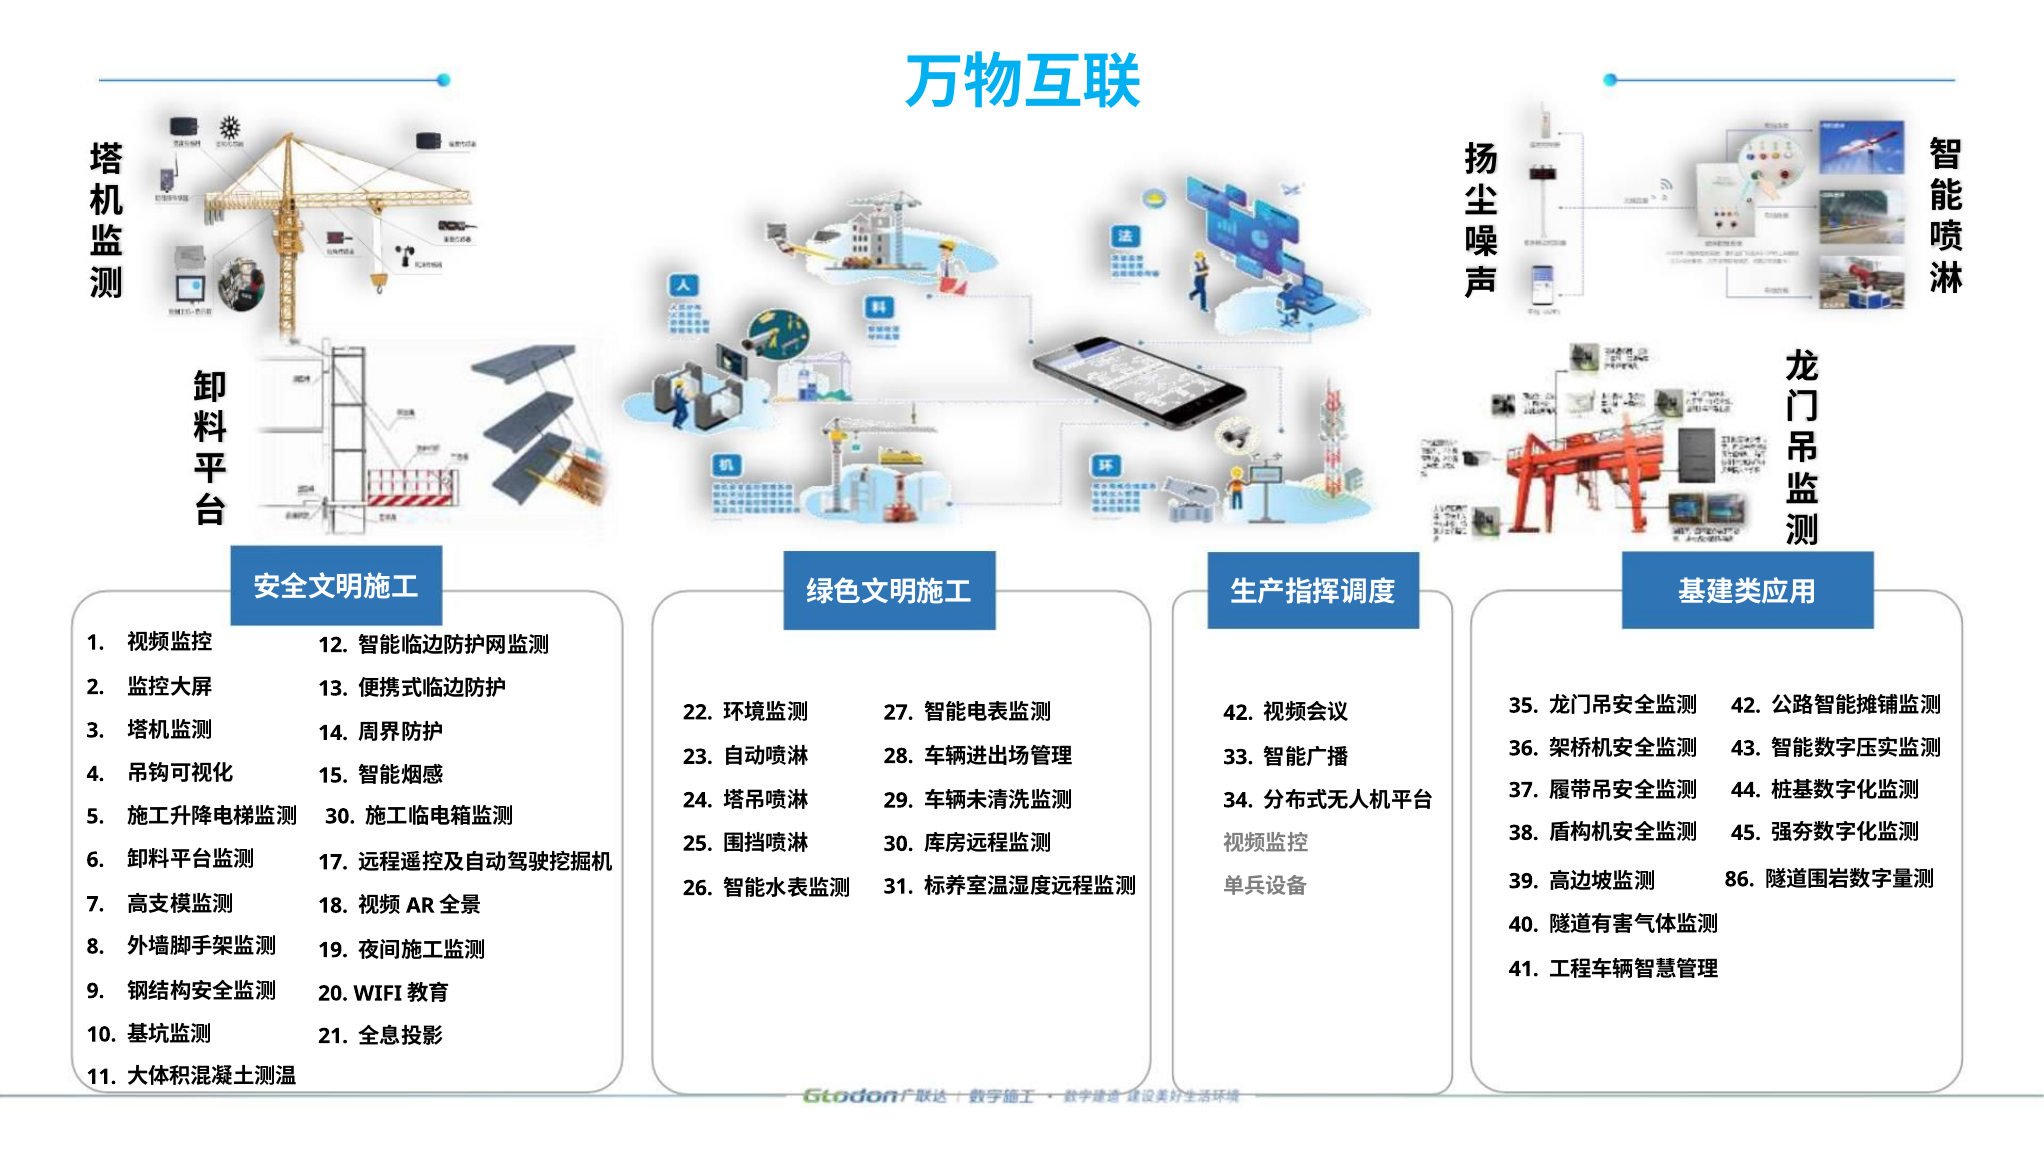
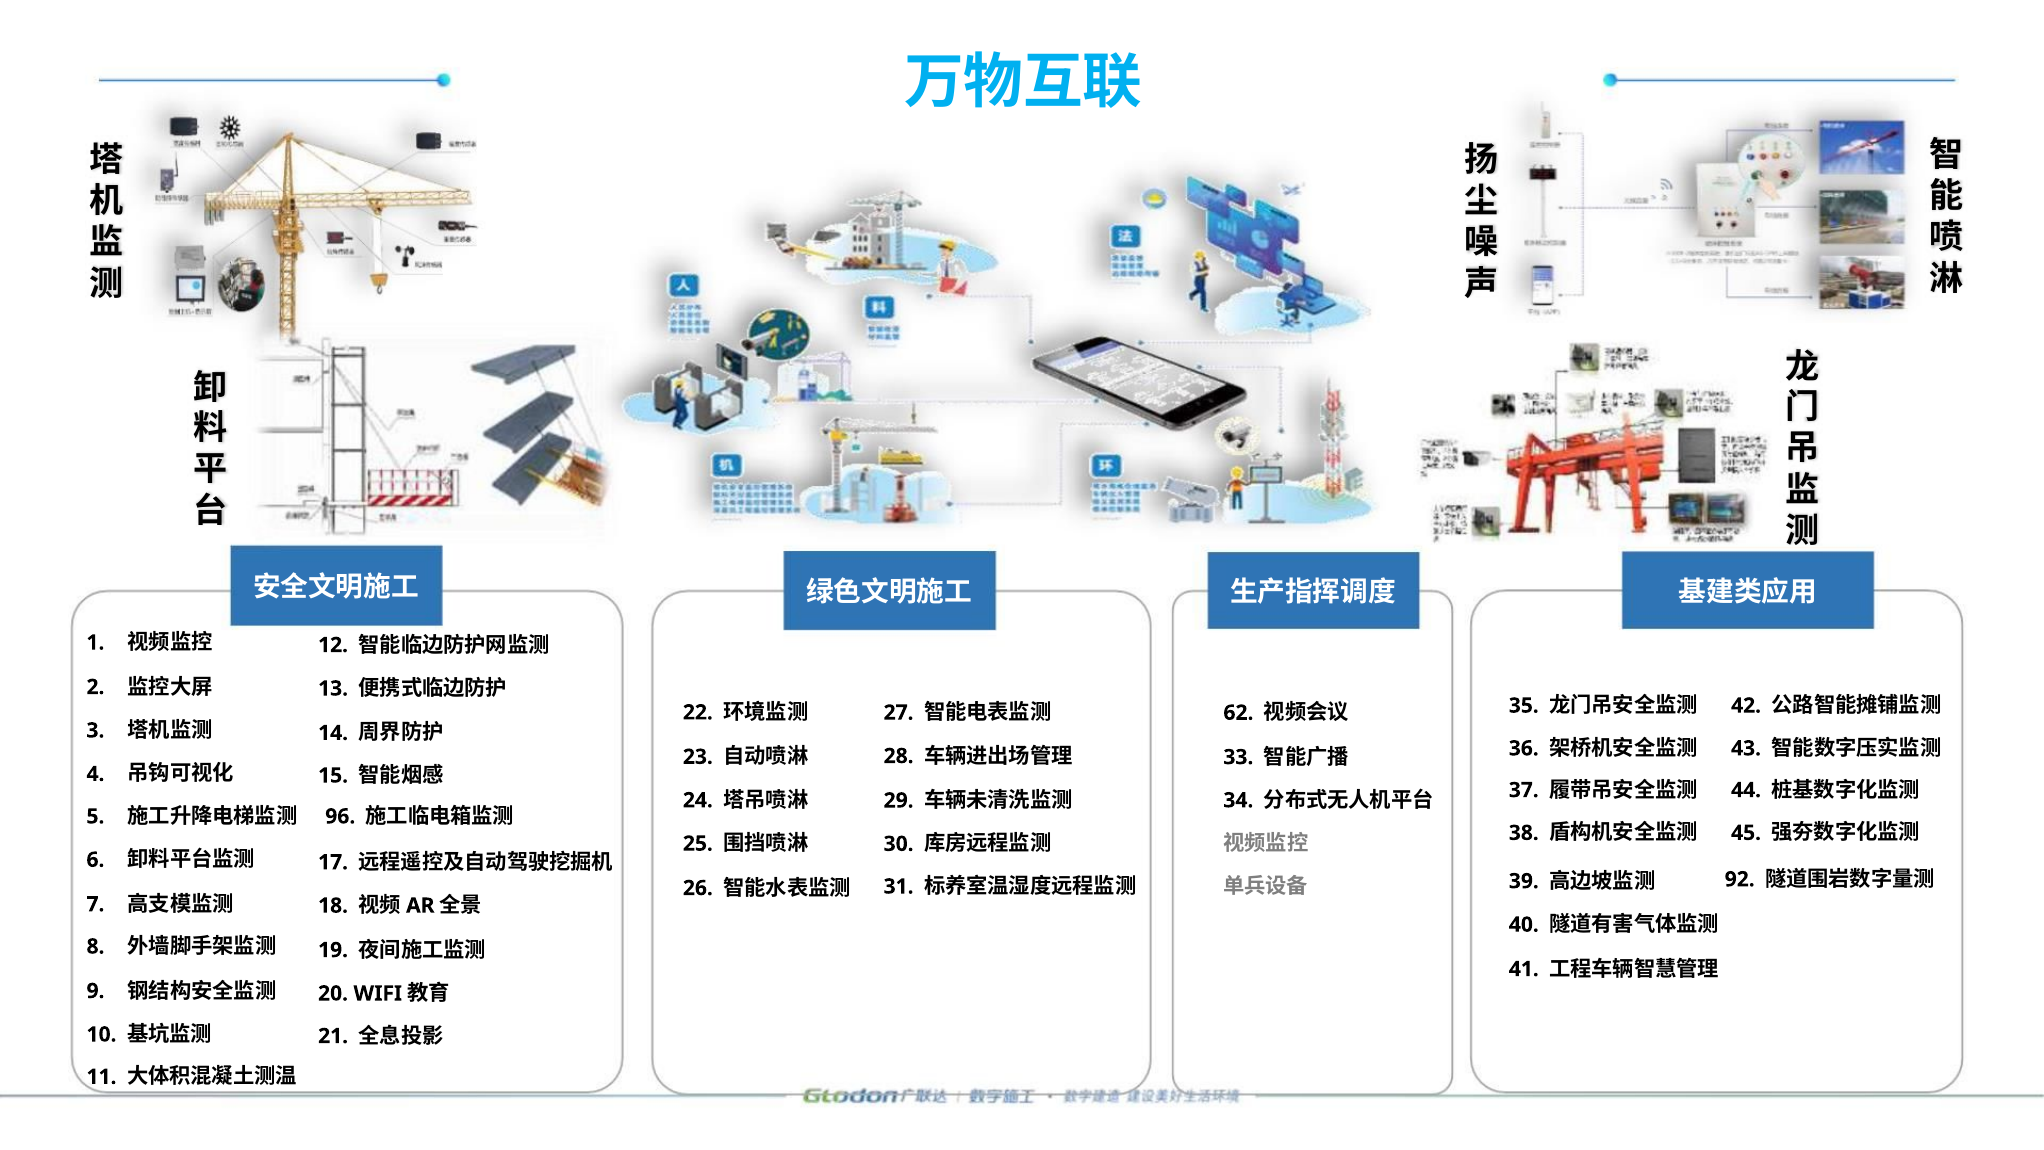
42: 42 -> 62 (1238, 713)
30: 30 -> 96 (340, 816)
86: 86 -> 92 (1740, 879)
